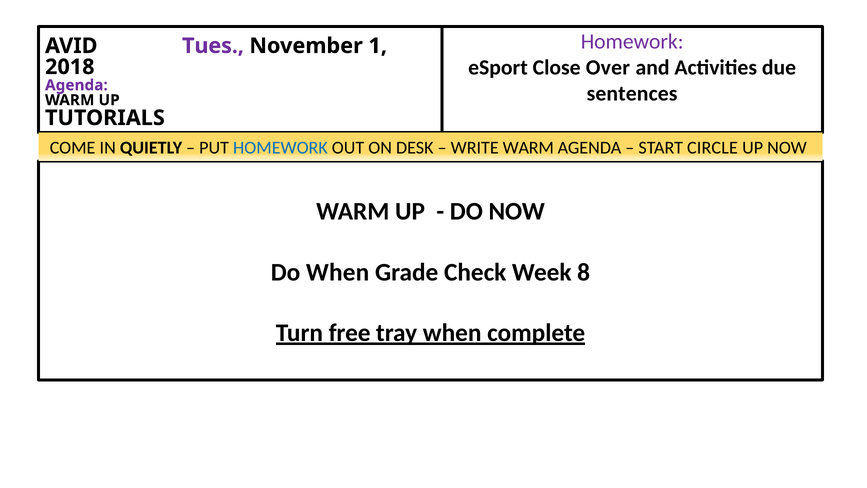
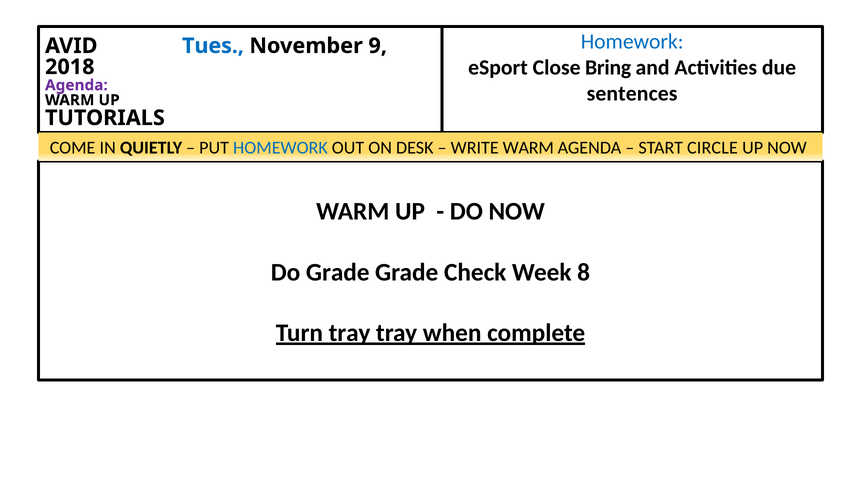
Homework colour: purple -> blue (632, 41)
Tues colour: purple -> blue (213, 46)
1: 1 -> 9 (378, 46)
Over: Over -> Bring (608, 68)
Do When: When -> Grade (338, 272)
Turn free: free -> tray (350, 333)
